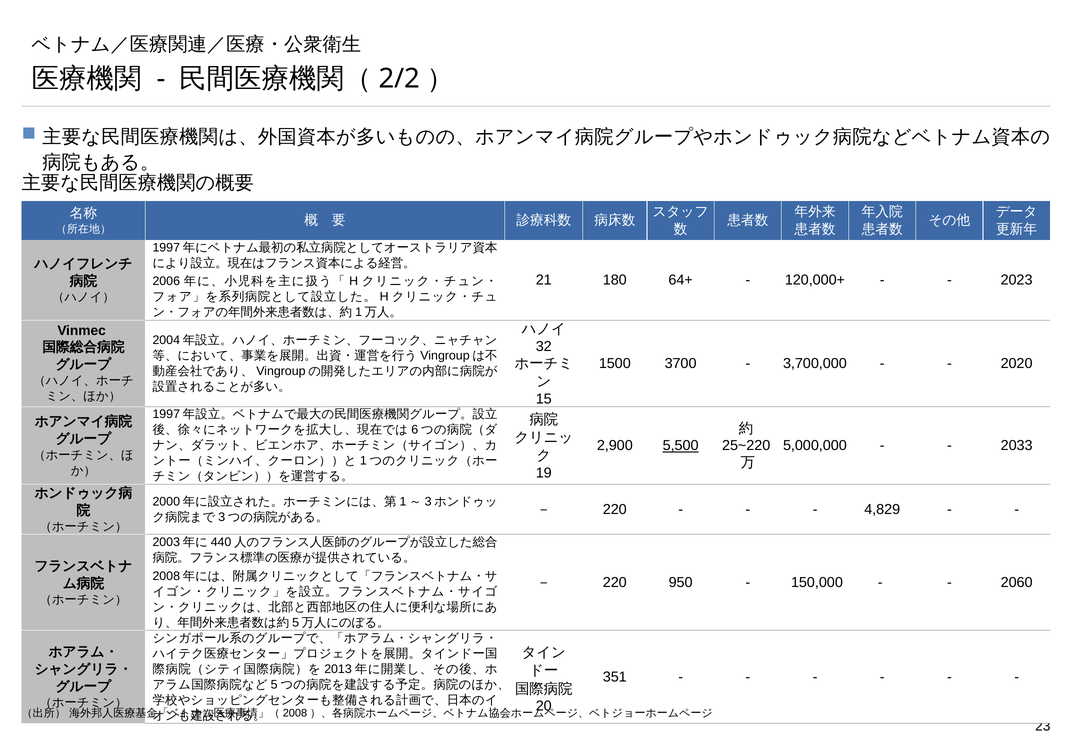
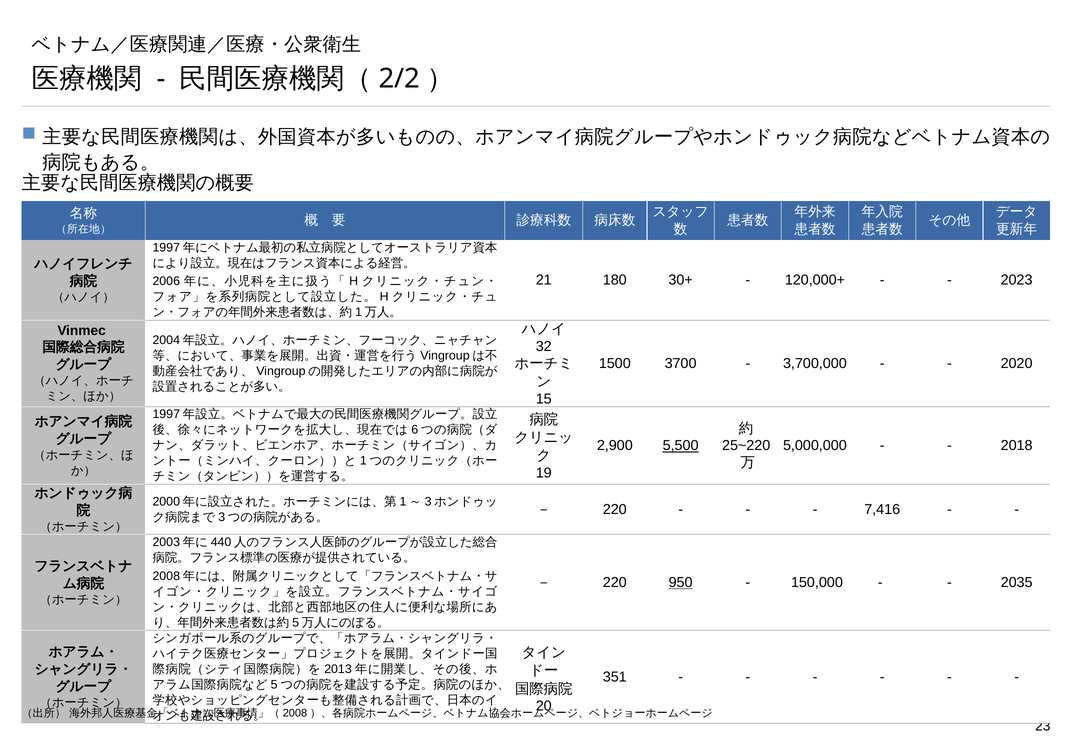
64+: 64+ -> 30+ (681, 280)
2033: 2033 -> 2018 (1017, 446)
4,829: 4,829 -> 7,416 (882, 510)
950 underline: none -> present (681, 583)
2060: 2060 -> 2035 (1017, 583)
